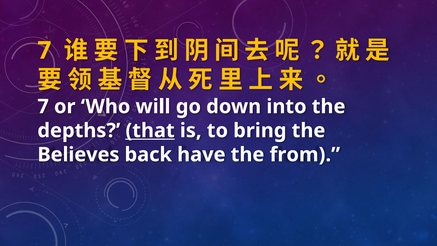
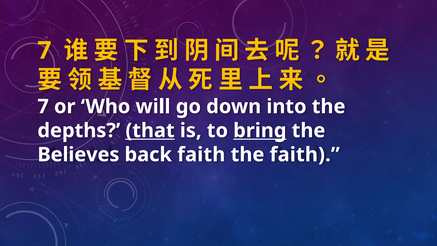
bring underline: none -> present (260, 131)
back have: have -> faith (201, 155)
the from: from -> faith (305, 155)
